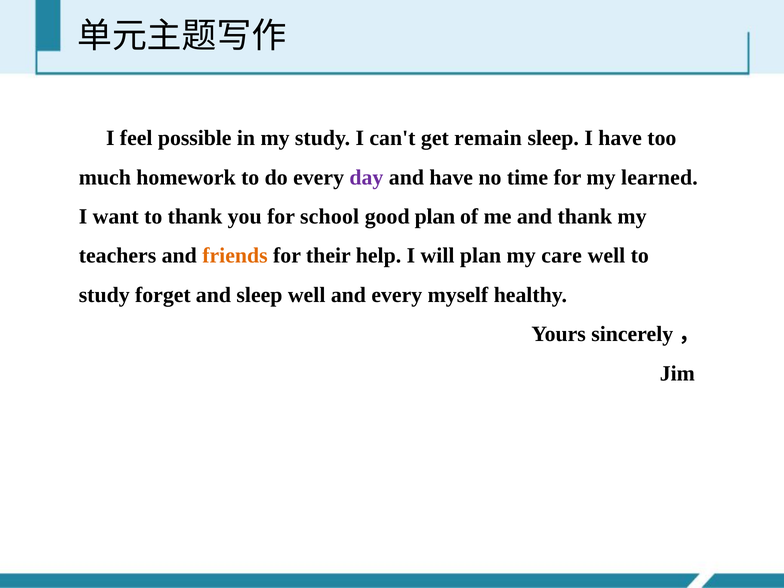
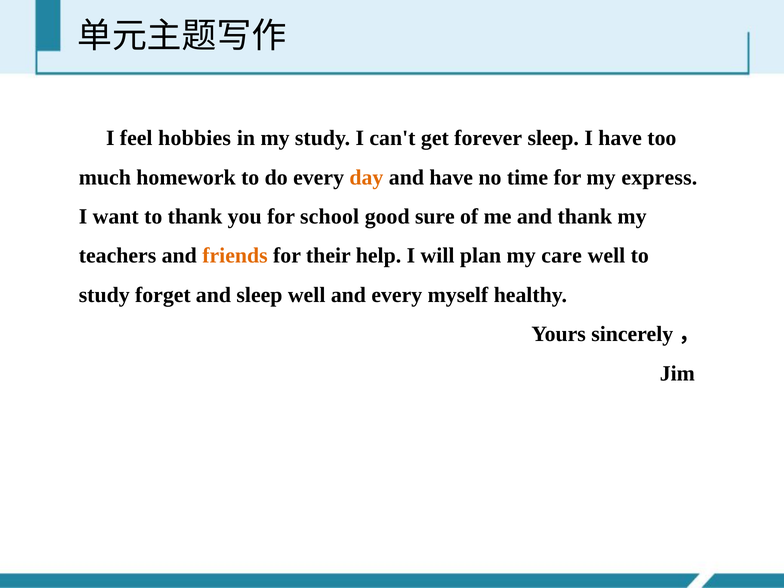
possible: possible -> hobbies (195, 138)
remain: remain -> forever (488, 138)
day colour: purple -> orange (366, 177)
learned: learned -> express (659, 177)
good plan: plan -> sure (435, 217)
